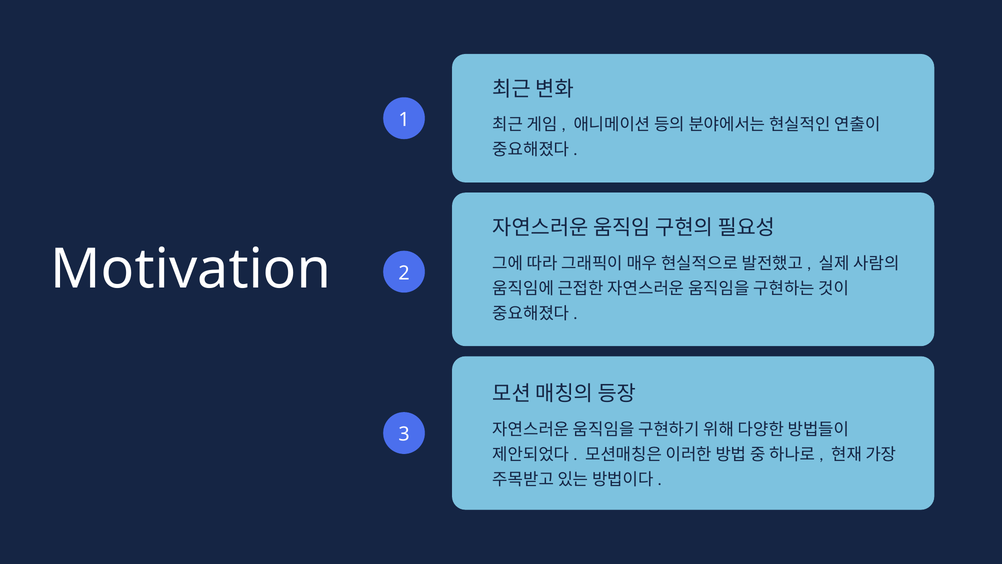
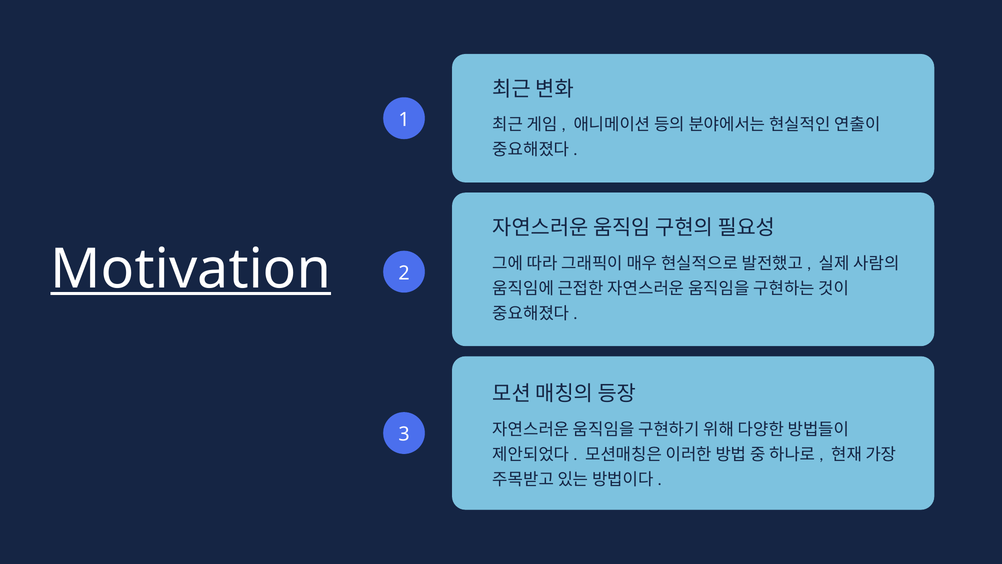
Motivation underline: none -> present (191, 269)
